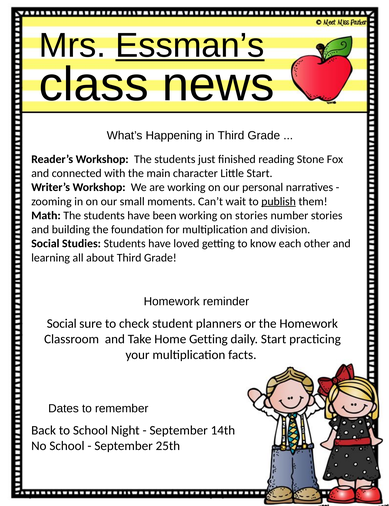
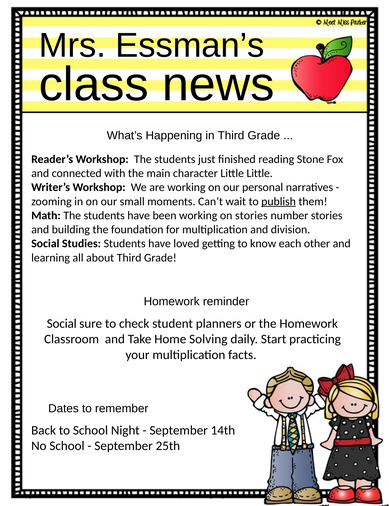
Essman’s underline: present -> none (190, 46)
Little Start: Start -> Little (260, 173)
Home Getting: Getting -> Solving (208, 339)
